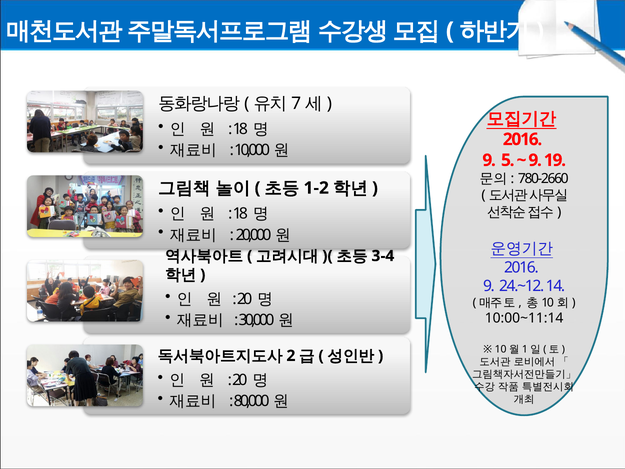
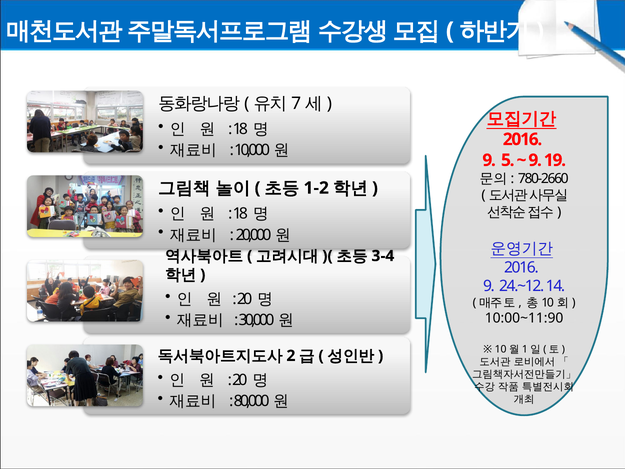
10:00~11:14: 10:00~11:14 -> 10:00~11:90 (524, 318)
